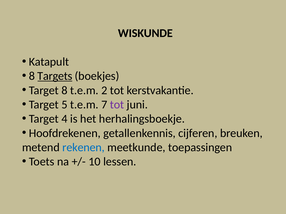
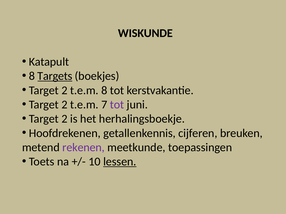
8: 8 -> 2 (64, 90)
t.e.m 2: 2 -> 8 (104, 90)
5: 5 -> 2 (64, 105)
4: 4 -> 2 (64, 119)
rekenen colour: blue -> purple (84, 148)
lessen underline: none -> present (120, 162)
